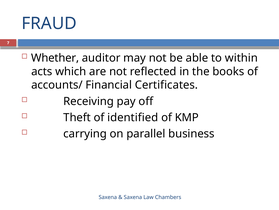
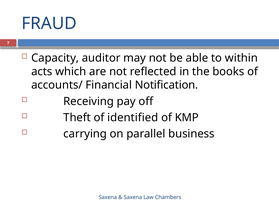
Whether: Whether -> Capacity (55, 58)
Certificates: Certificates -> Notification (167, 85)
